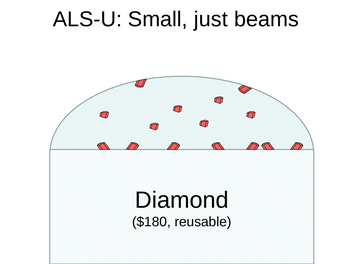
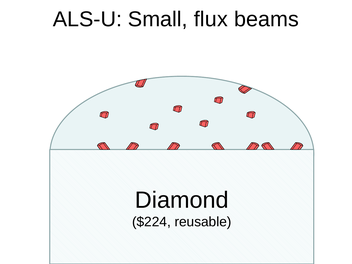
just: just -> flux (211, 19)
$180: $180 -> $224 (151, 222)
